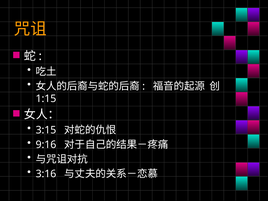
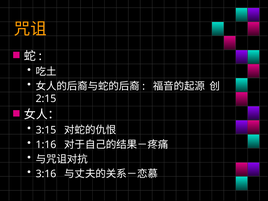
1:15: 1:15 -> 2:15 (46, 99)
9:16: 9:16 -> 1:16 (46, 145)
